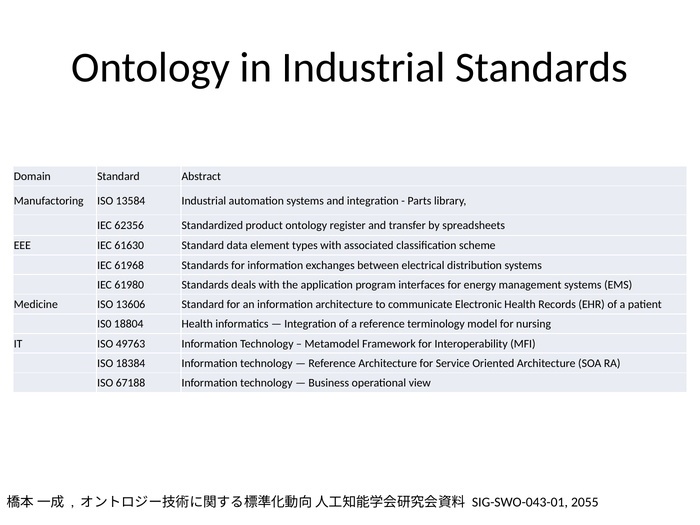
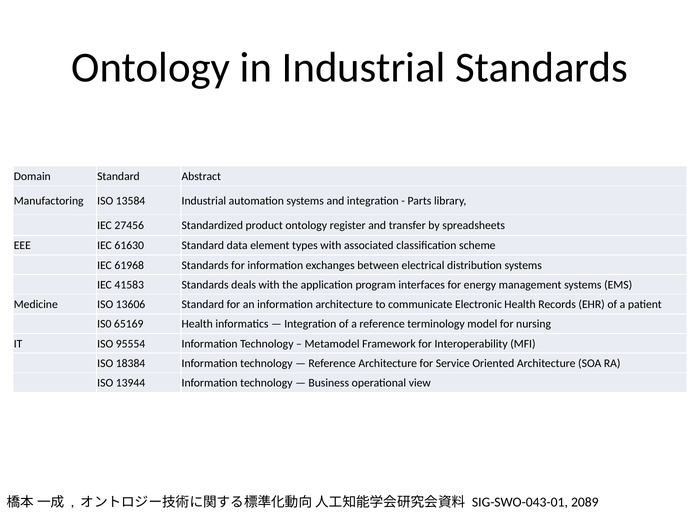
62356: 62356 -> 27456 (129, 226)
61980: 61980 -> 41583 (129, 285)
18804: 18804 -> 65169 (129, 324)
49763: 49763 -> 95554 (131, 344)
67188: 67188 -> 13944 (131, 383)
2055: 2055 -> 2089 (585, 502)
